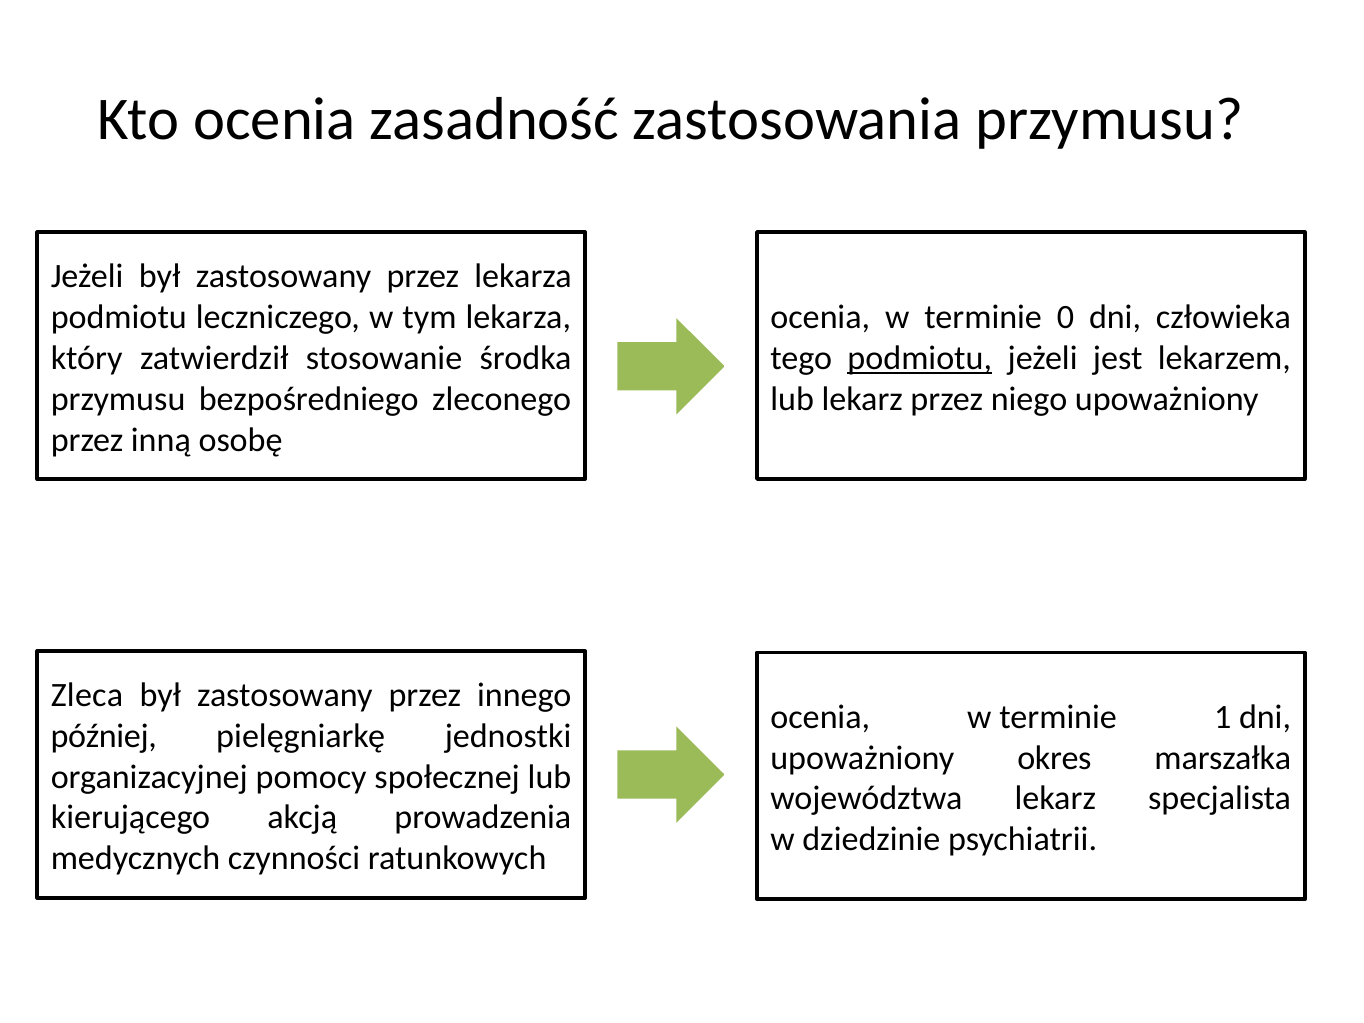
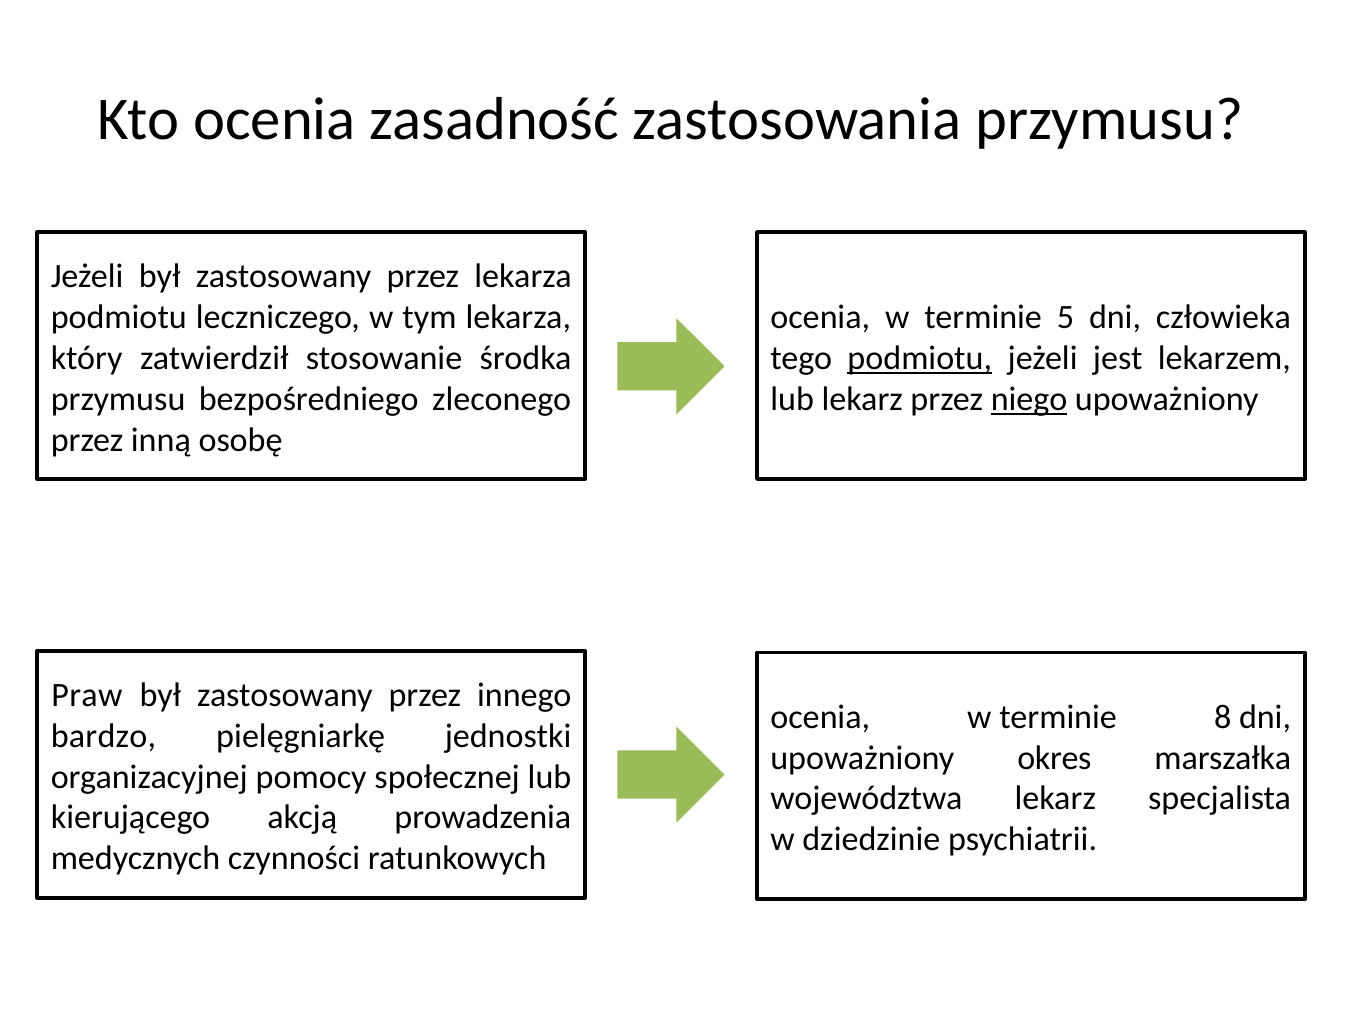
0: 0 -> 5 (1065, 317)
niego underline: none -> present (1029, 399)
Zleca: Zleca -> Praw (87, 695)
1: 1 -> 8 (1223, 717)
później: później -> bardzo (103, 736)
